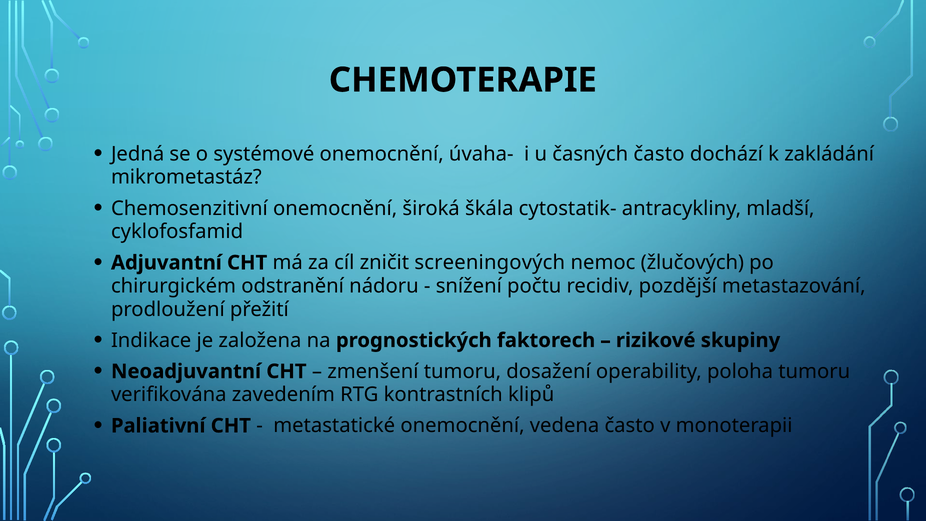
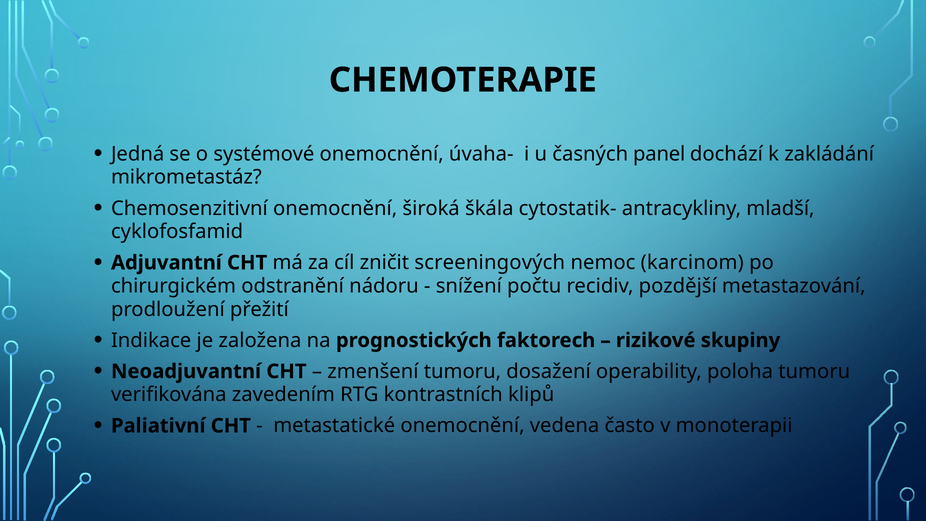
časných často: často -> panel (659, 154)
žlučových: žlučových -> karcinom (692, 263)
